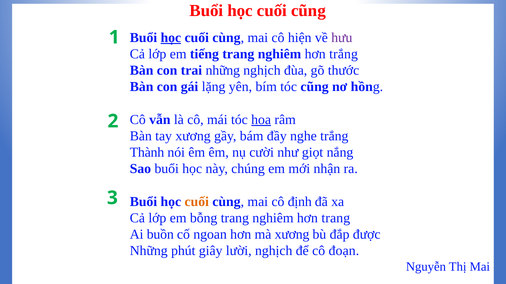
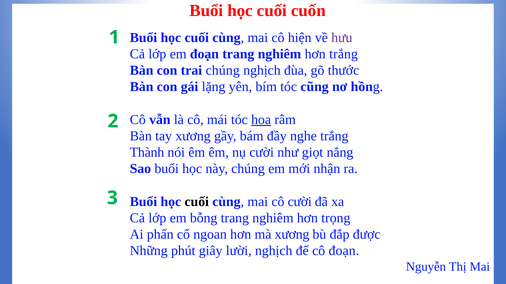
cuối cũng: cũng -> cuốn (308, 11)
học underline: present -> none (171, 38)
em tiếng: tiếng -> đoạn (204, 54)
trai những: những -> chúng (223, 71)
cuối colour: orange -> black (197, 202)
cô định: định -> cười (300, 202)
hơn trang: trang -> trọng (336, 218)
buồn: buồn -> phấn (160, 235)
